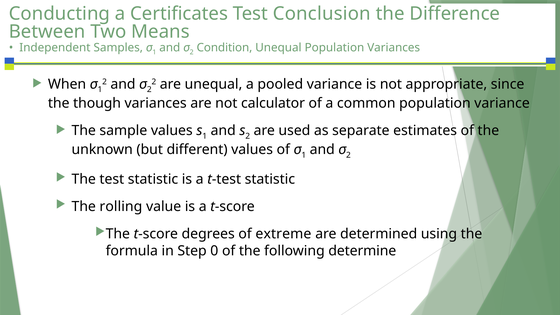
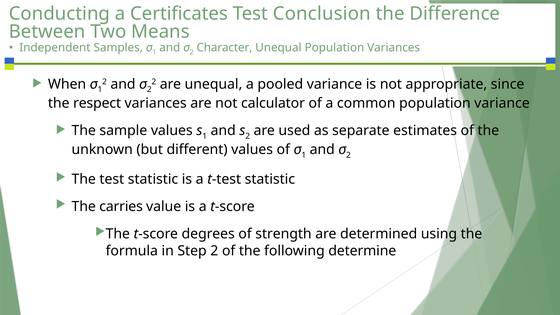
Condition: Condition -> Character (224, 48)
though: though -> respect (97, 103)
rolling: rolling -> carries (121, 207)
extreme: extreme -> strength (283, 234)
Step 0: 0 -> 2 (214, 251)
